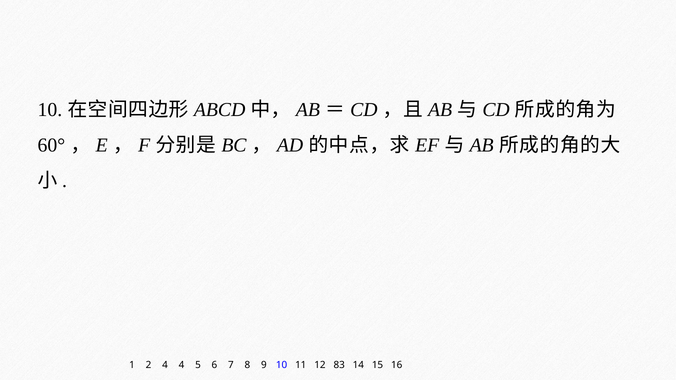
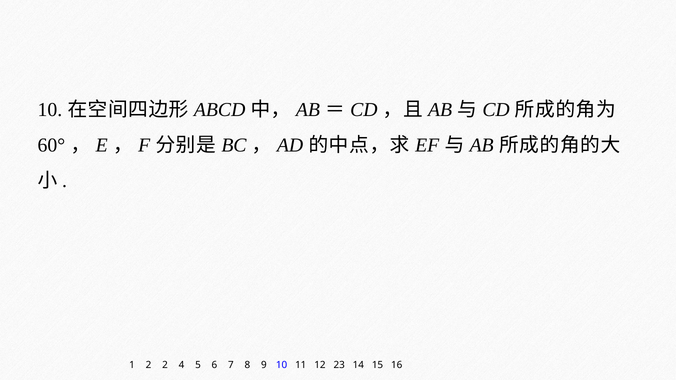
2 4: 4 -> 2 (165, 365)
83: 83 -> 23 (339, 365)
